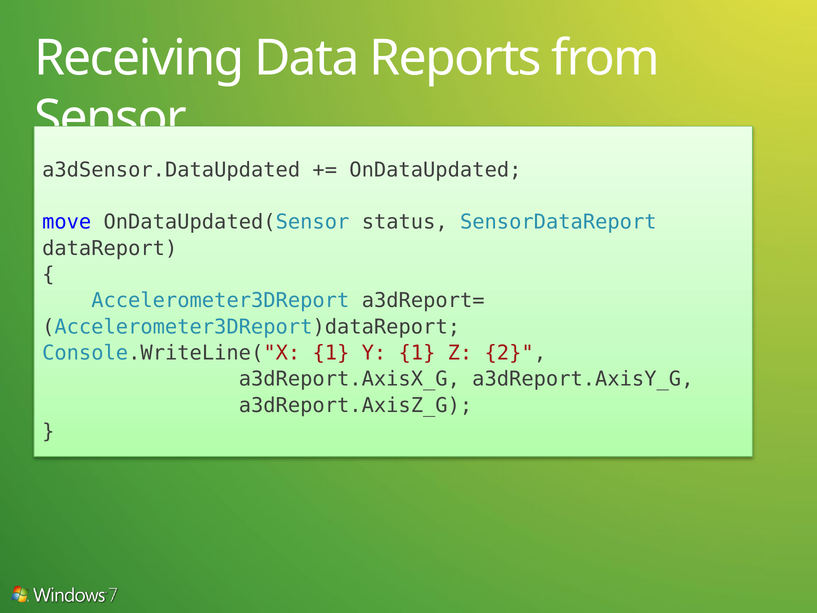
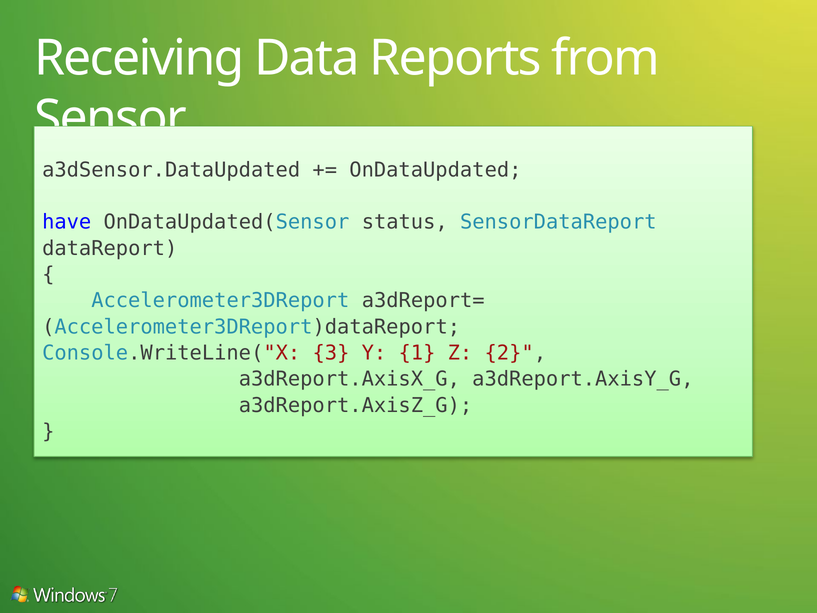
move: move -> have (67, 222)
Console.WriteLine("X 1: 1 -> 3 (331, 353)
